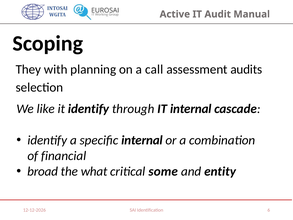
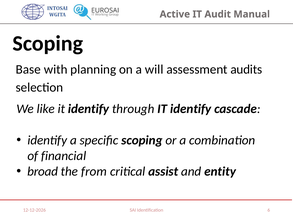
They: They -> Base (28, 69)
call: call -> will (154, 69)
through IT internal: internal -> identify (191, 109)
specific internal: internal -> scoping (142, 140)
what: what -> from (94, 171)
some: some -> assist (163, 171)
